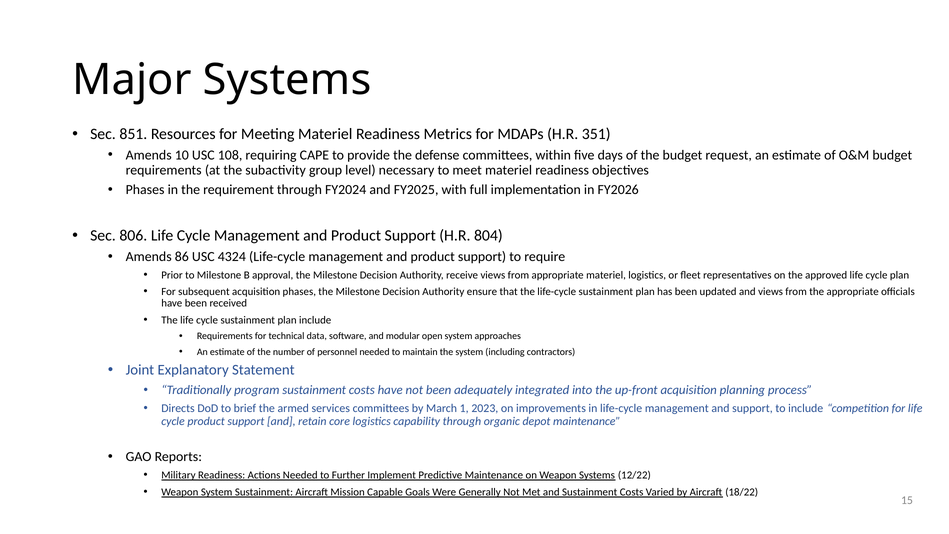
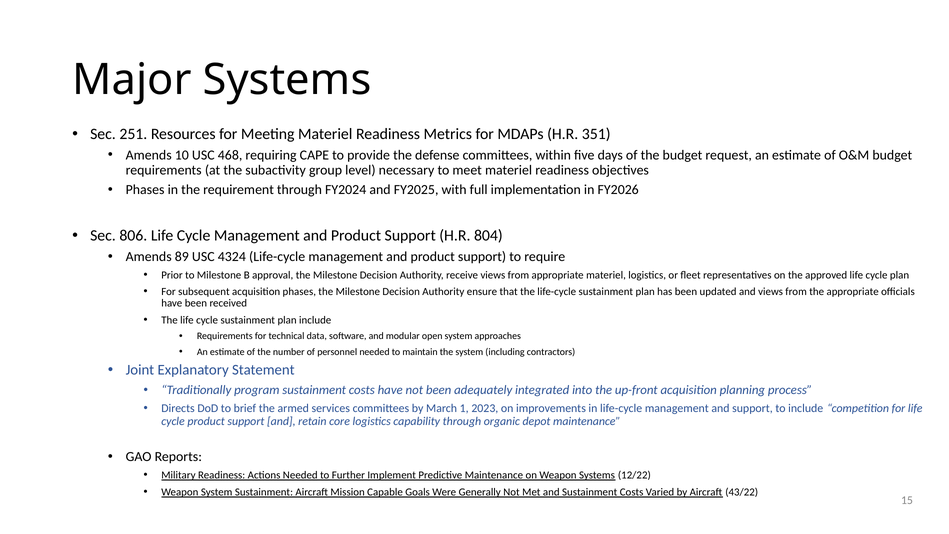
851: 851 -> 251 (133, 134)
108: 108 -> 468 (230, 155)
86: 86 -> 89 (182, 257)
18/22: 18/22 -> 43/22 (742, 492)
